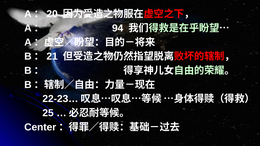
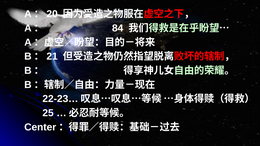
94: 94 -> 84 (118, 28)
